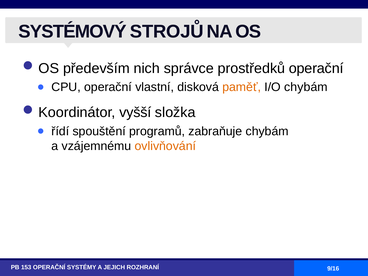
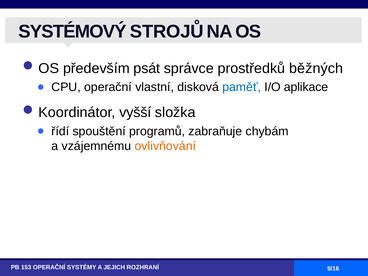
nich: nich -> psát (147, 68)
prostředků operační: operační -> běžných (316, 68)
paměť colour: orange -> blue (242, 87)
I/O chybám: chybám -> aplikace (306, 87)
